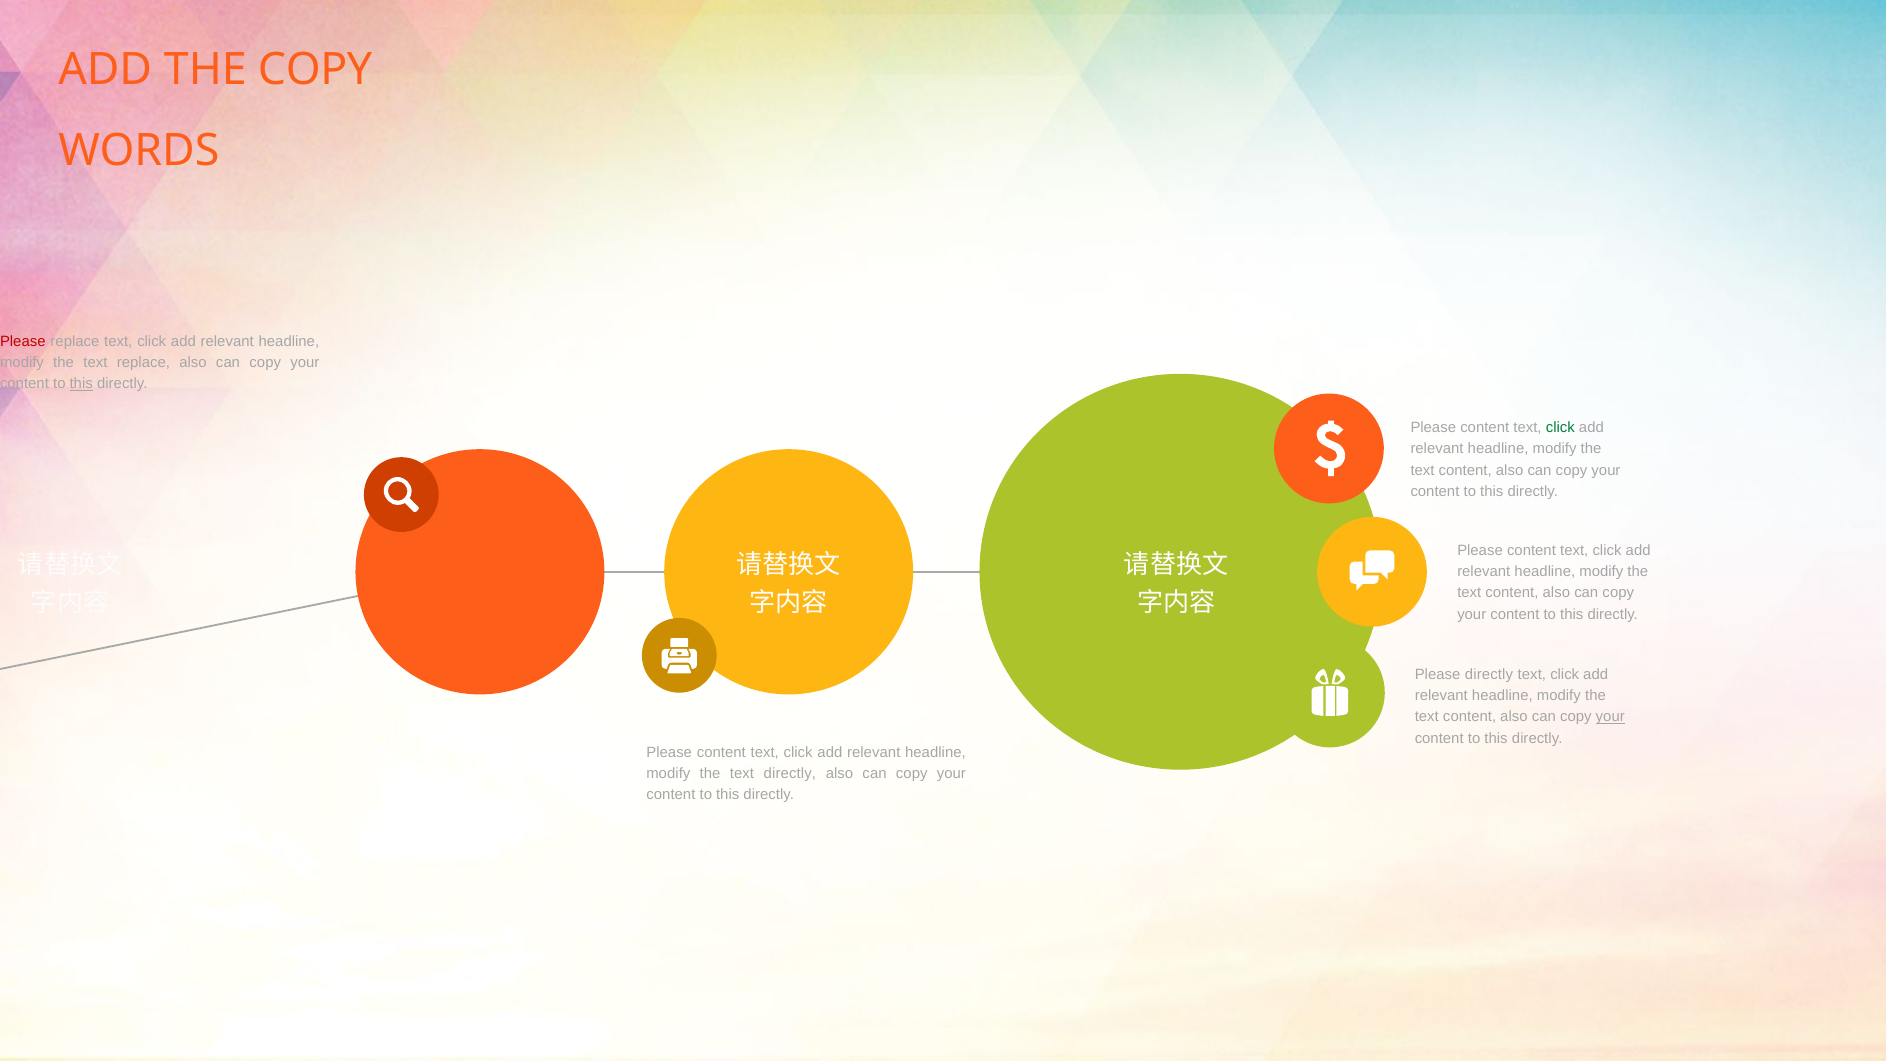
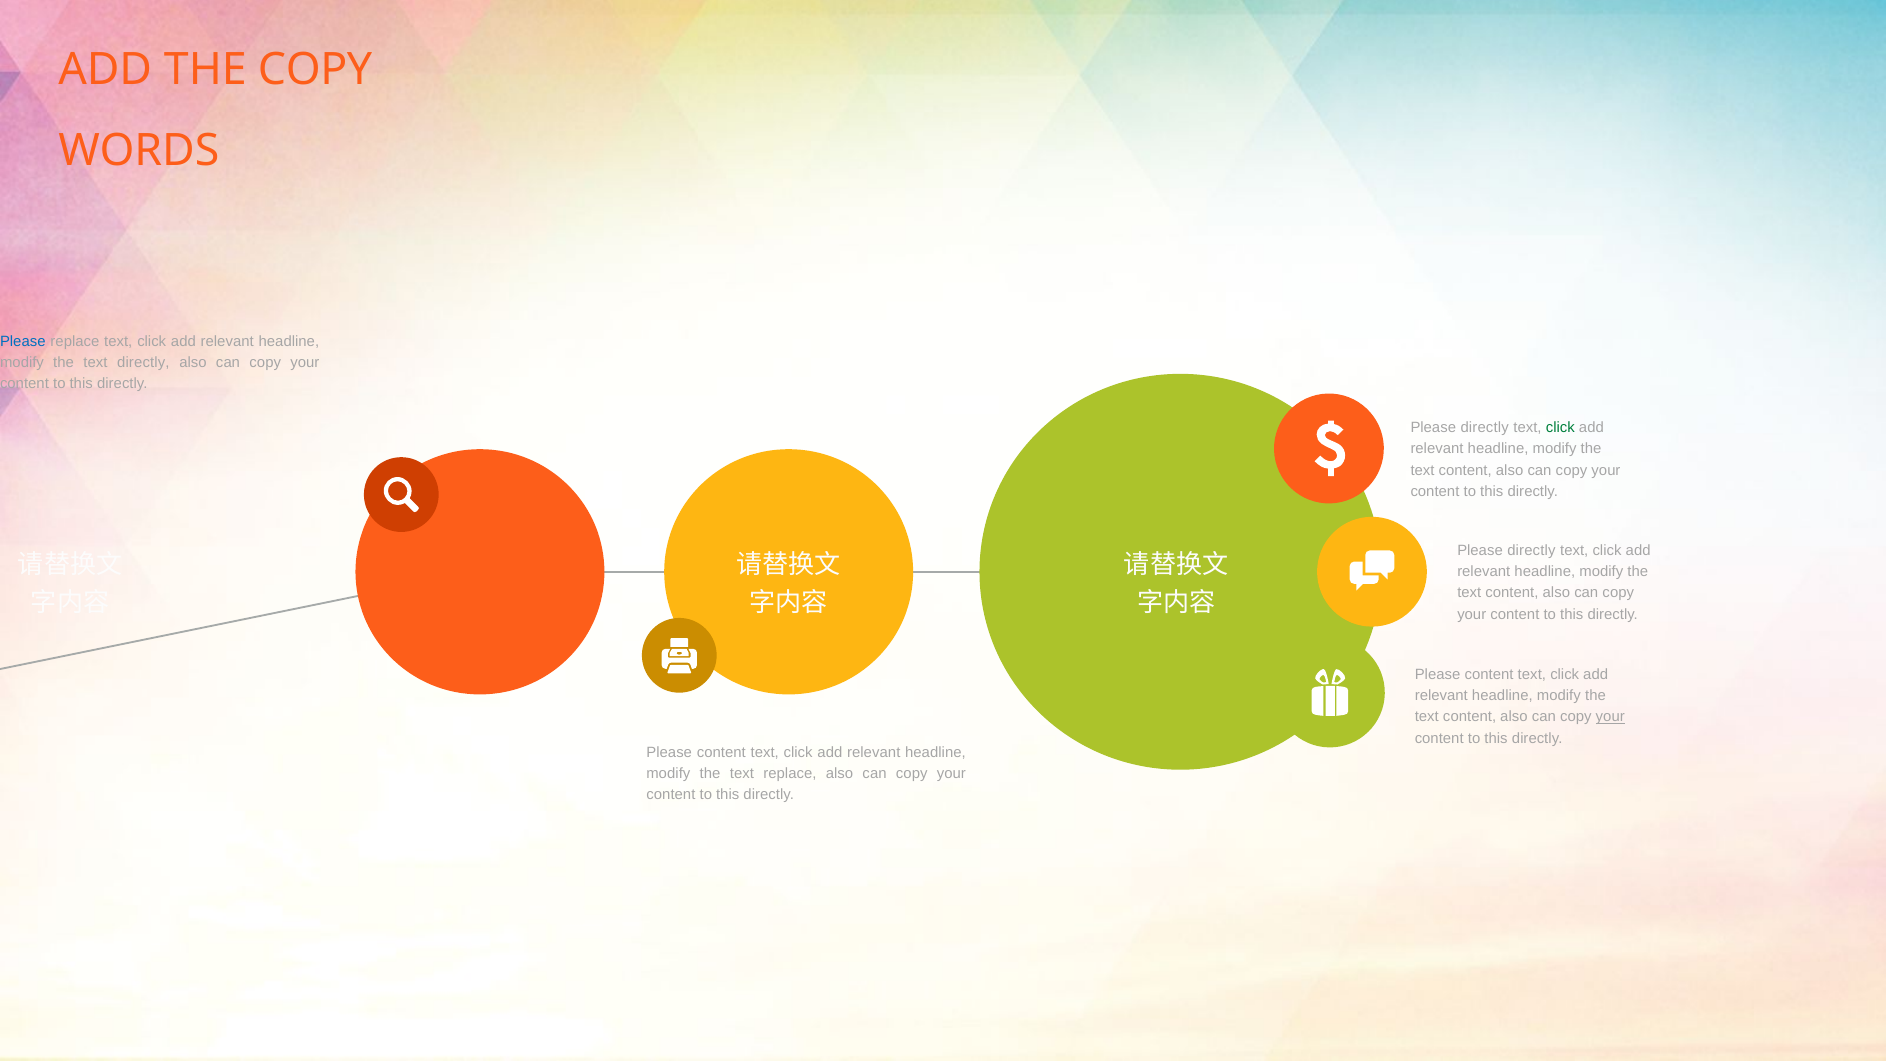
Please colour: red -> blue (23, 341)
text replace: replace -> directly (143, 362)
this underline: present -> none (81, 384)
content: content -> directly (1485, 427)
content: content -> directly (1531, 550)
directly: directly -> content (1489, 674)
text directly: directly -> replace (790, 773)
